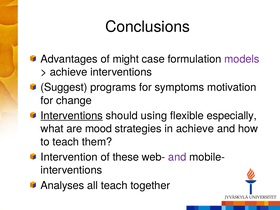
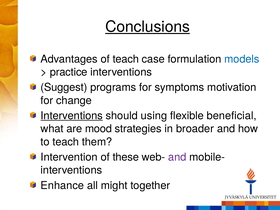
Conclusions underline: none -> present (148, 27)
of might: might -> teach (126, 59)
models colour: purple -> blue (242, 59)
achieve: achieve -> practice (69, 72)
especially: especially -> beneficial (232, 116)
in achieve: achieve -> broader (195, 129)
Analyses: Analyses -> Enhance (62, 185)
all teach: teach -> might (114, 185)
